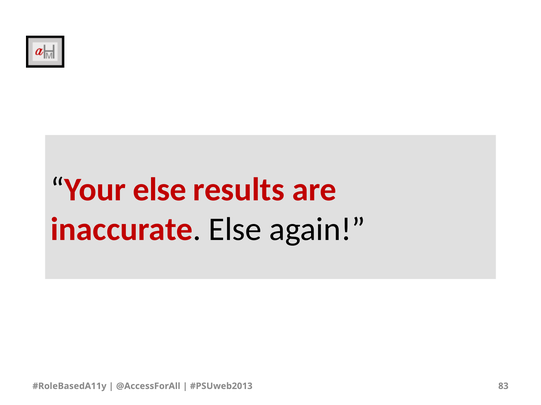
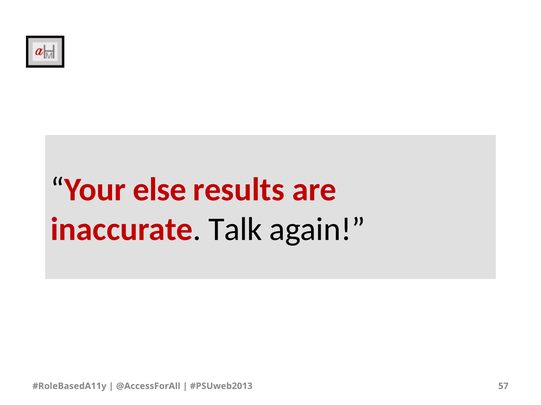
inaccurate Else: Else -> Talk (235, 230)
83: 83 -> 57 (503, 387)
